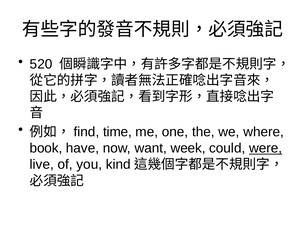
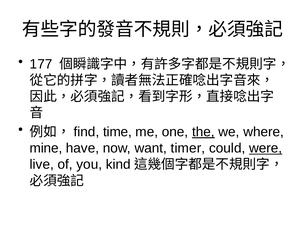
520: 520 -> 177 (41, 64)
the underline: none -> present (203, 132)
book: book -> mine (46, 148)
week: week -> timer (188, 148)
